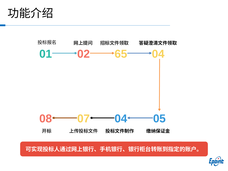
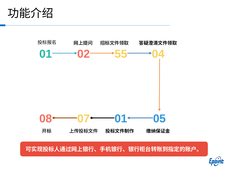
65: 65 -> 55 (121, 54)
07 04: 04 -> 01 (121, 119)
